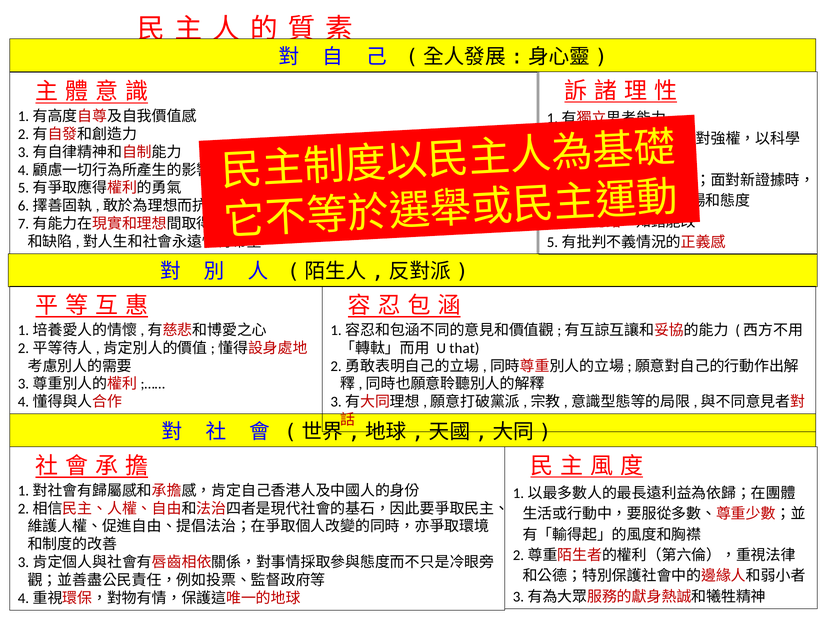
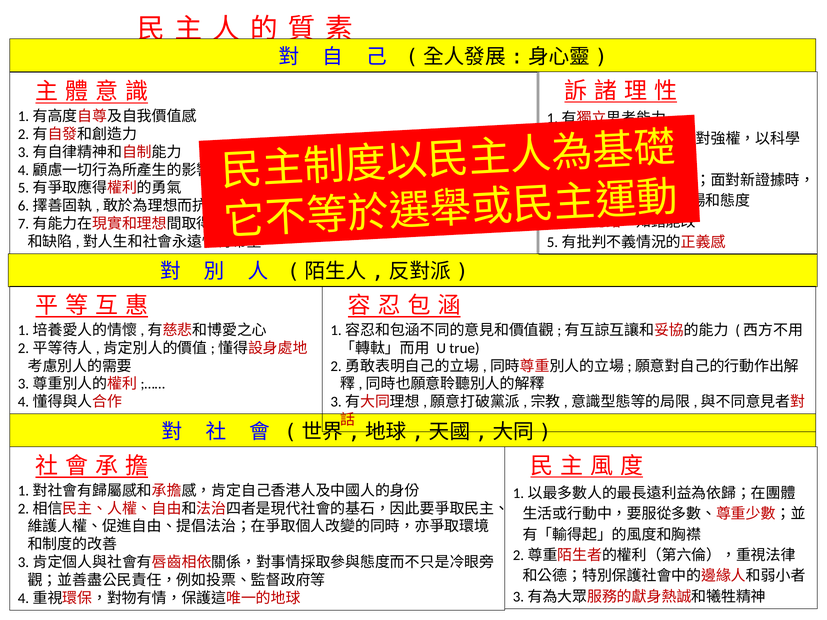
that: that -> true (464, 348)
